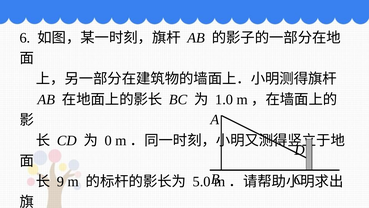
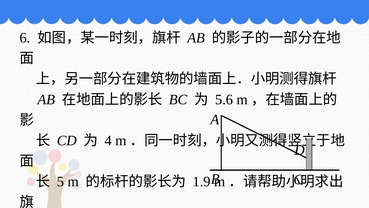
1.0: 1.0 -> 5.6 (224, 99)
0: 0 -> 4 (108, 140)
9: 9 -> 5 (60, 181)
5.0: 5.0 -> 1.9 (202, 181)
